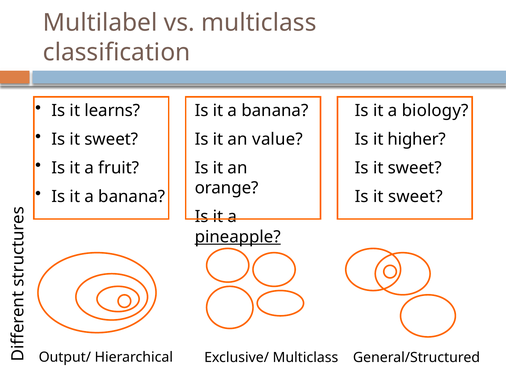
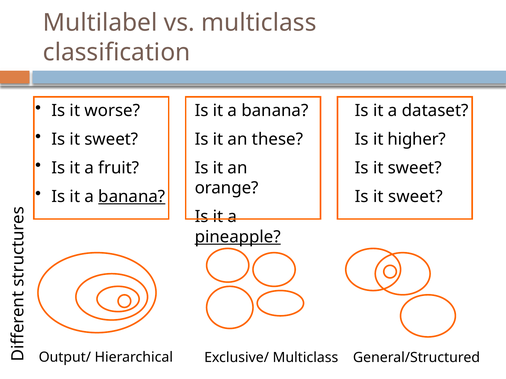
learns: learns -> worse (112, 111)
biology: biology -> dataset (435, 111)
value: value -> these (278, 139)
banana underline: none -> present (132, 197)
